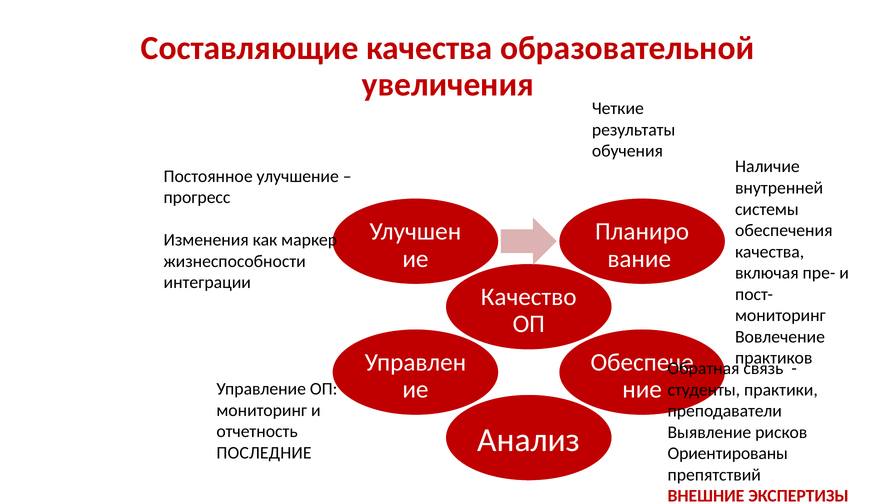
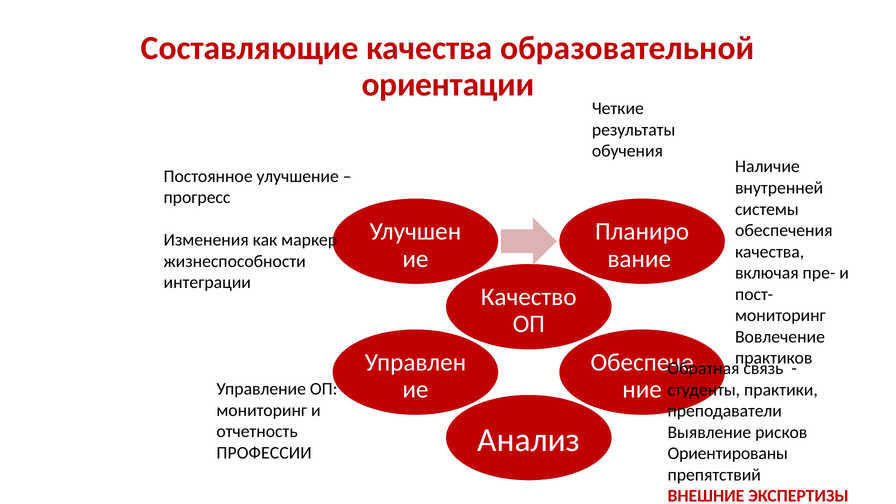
увеличения: увеличения -> ориентации (448, 85)
ПОСЛЕДНИЕ: ПОСЛЕДНИЕ -> ПРОФЕССИИ (264, 453)
